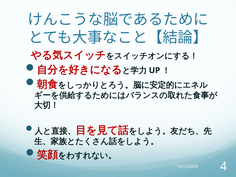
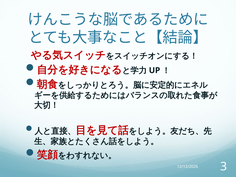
4: 4 -> 3 (224, 167)
